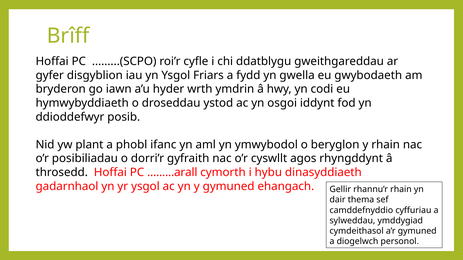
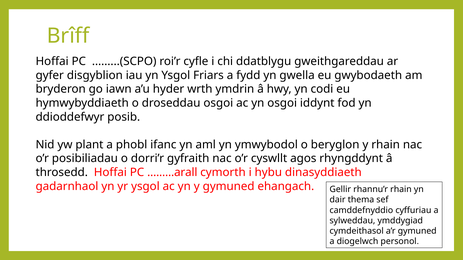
droseddau ystod: ystod -> osgoi (218, 103)
